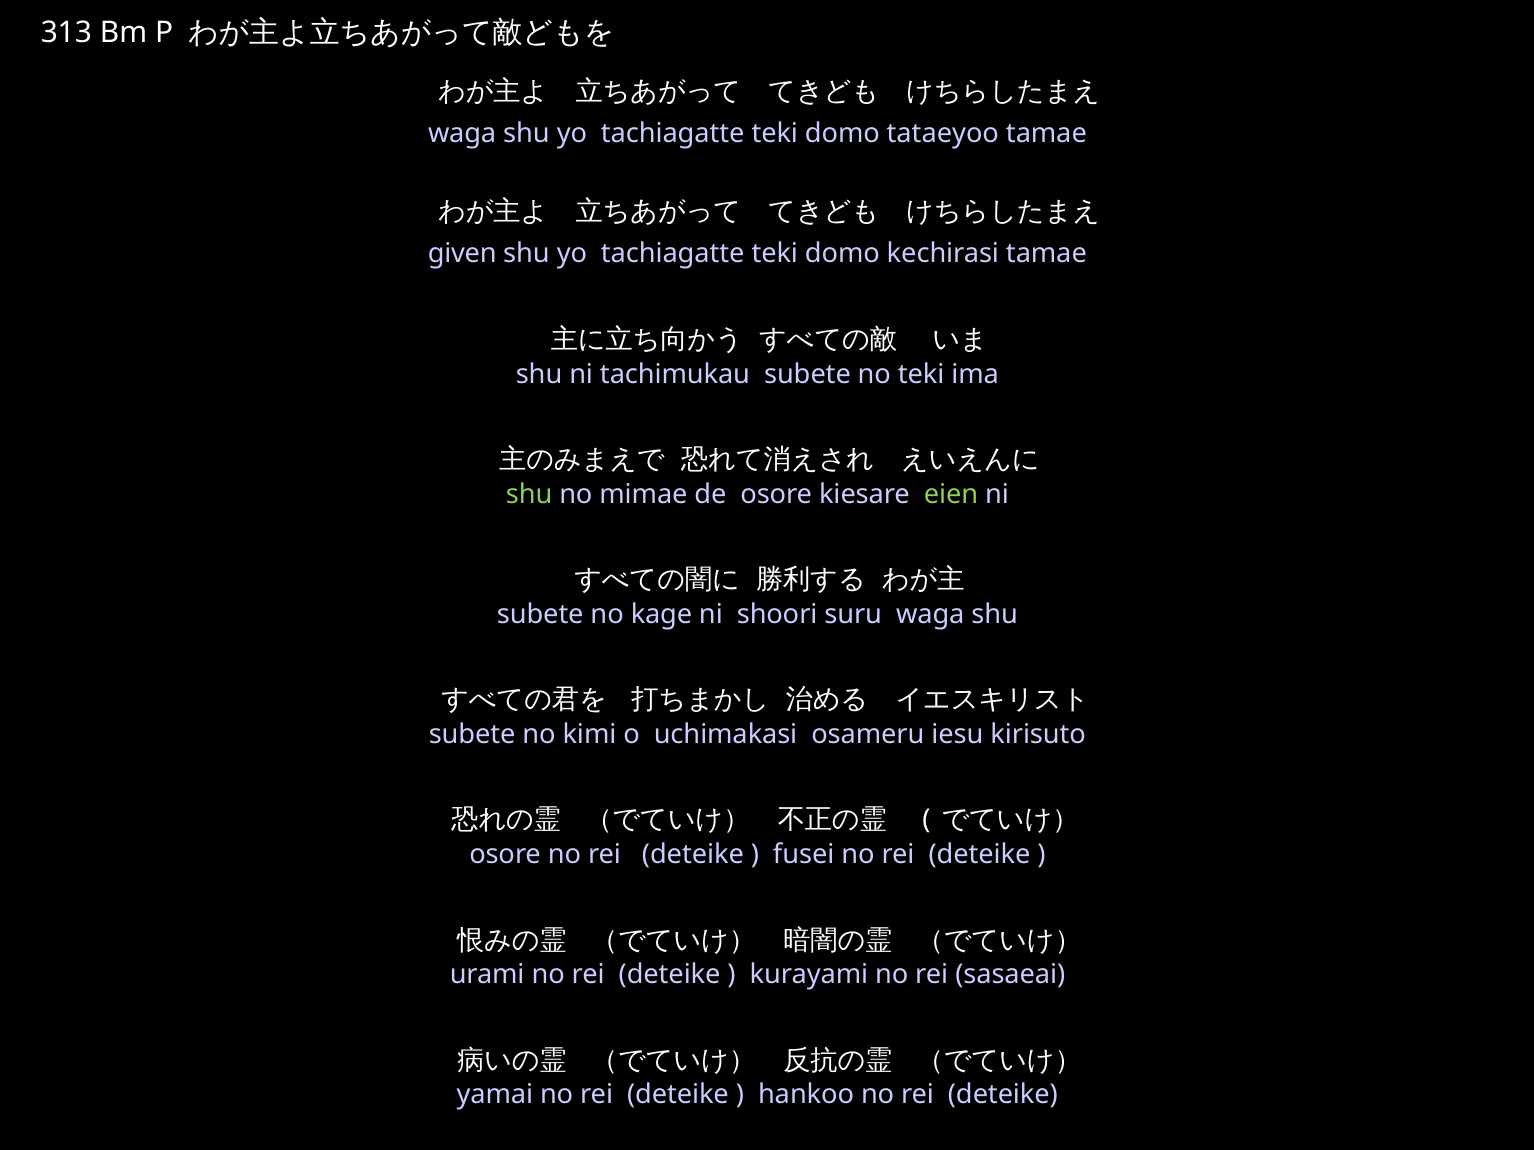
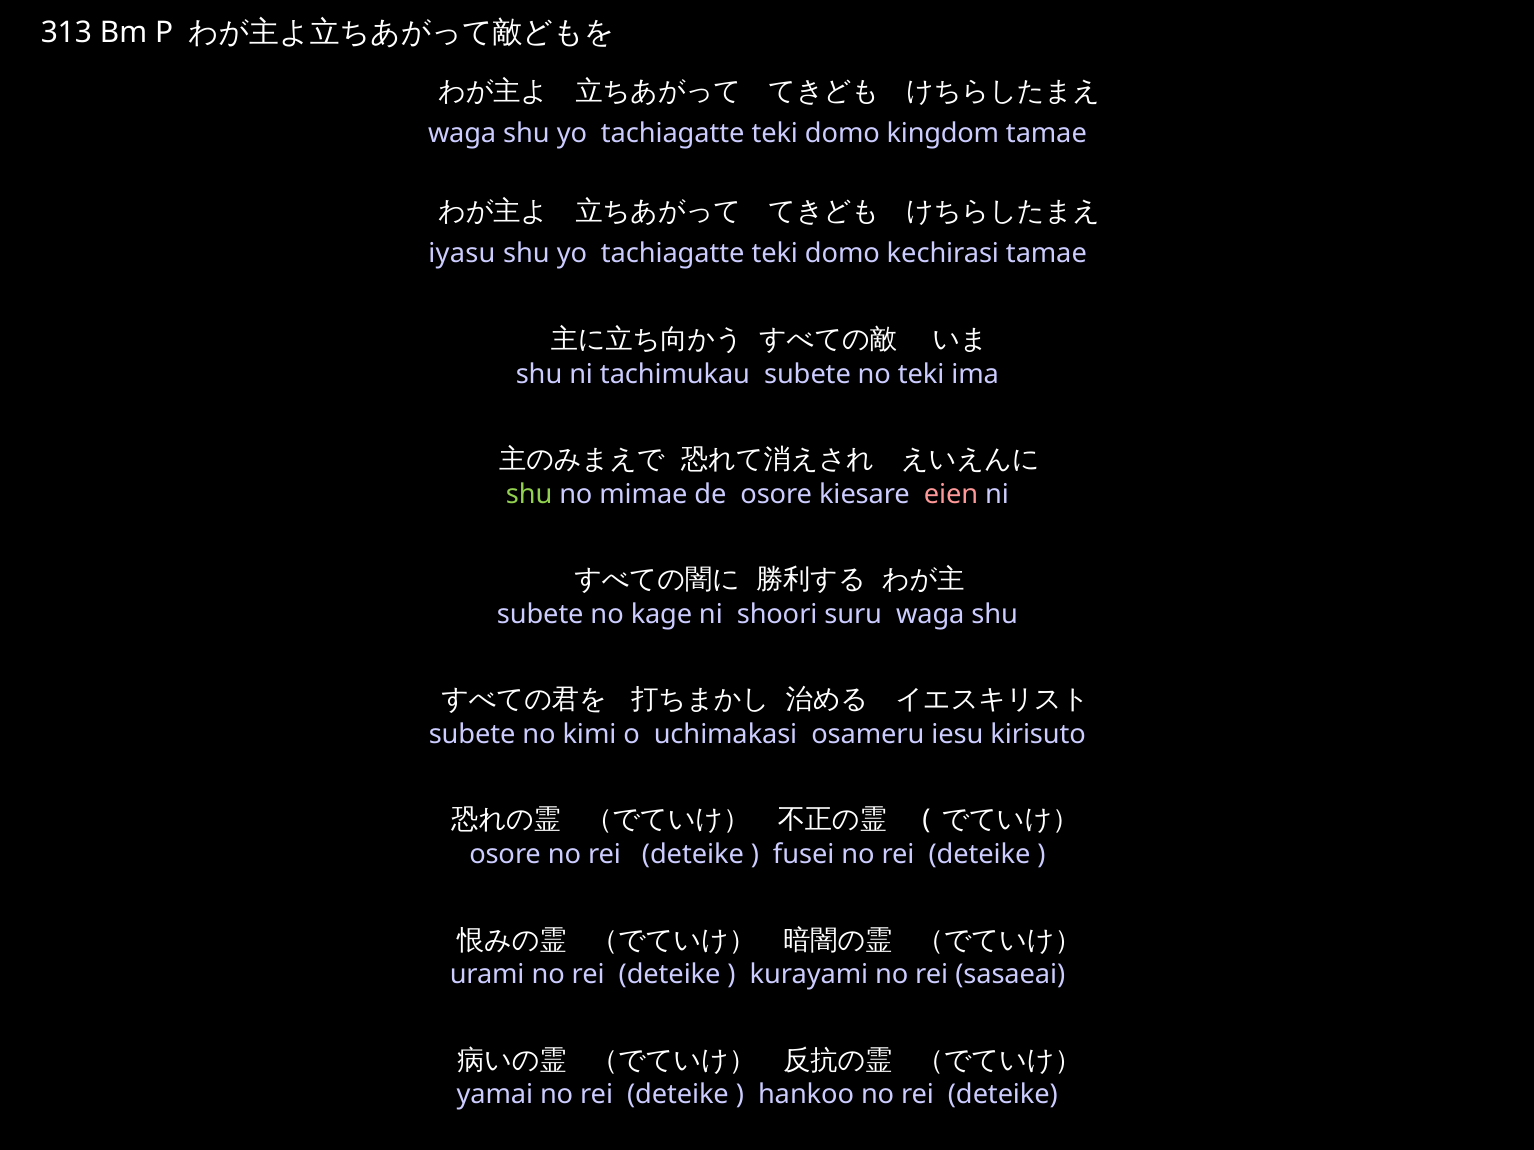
tataeyoo: tataeyoo -> kingdom (943, 134)
given: given -> iyasu (462, 254)
eien colour: light green -> pink (951, 494)
